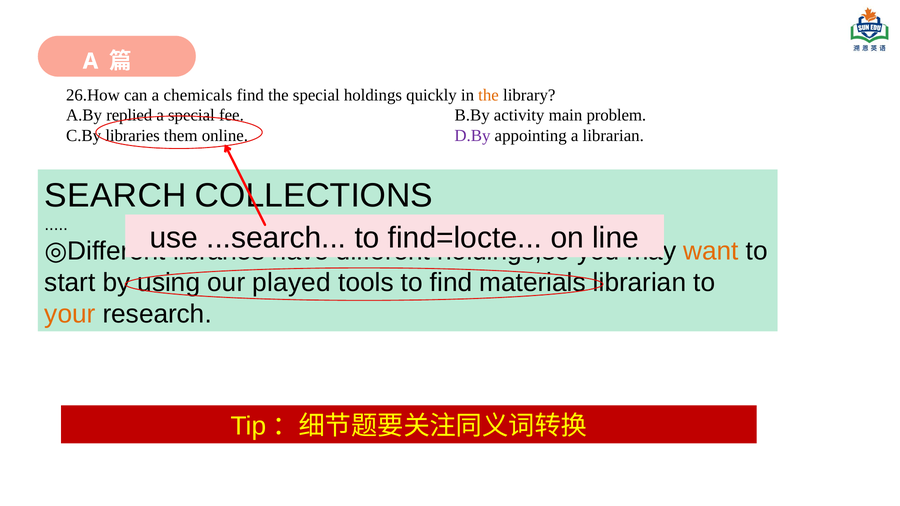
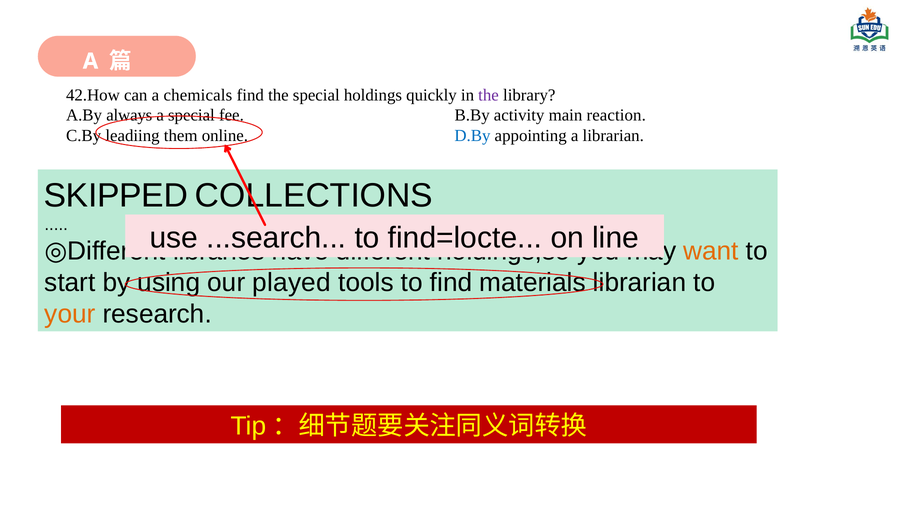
26.How: 26.How -> 42.How (93, 95)
the colour: orange -> purple (489, 95)
replied: replied -> always (129, 115)
problem: problem -> reaction (616, 115)
C.By libraries: libraries -> leadiing (133, 136)
D.By colour: purple -> blue (472, 136)
SEARCH: SEARCH -> SKIPPED (116, 196)
